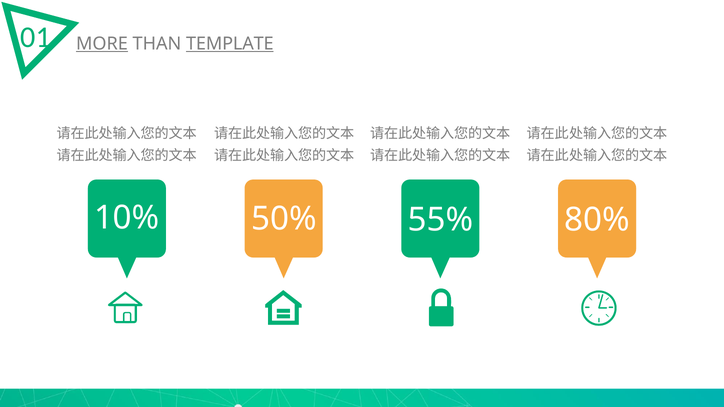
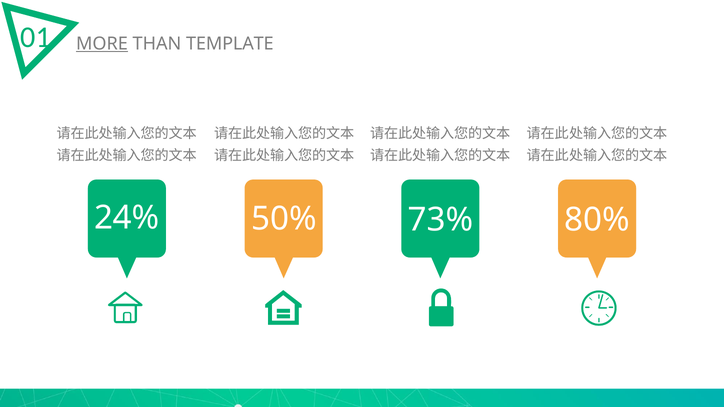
TEMPLATE underline: present -> none (230, 44)
10%: 10% -> 24% (127, 218)
55%: 55% -> 73% (440, 220)
